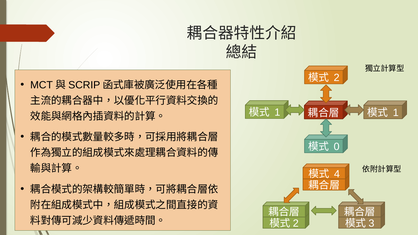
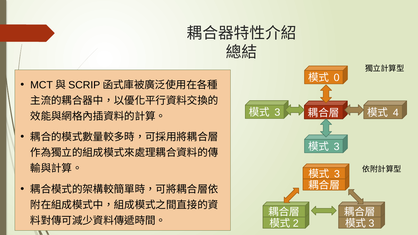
2: 2 -> 0 (337, 78)
1: 1 -> 3 (277, 113)
1: 1 -> 4 (396, 113)
0: 0 -> 3 (337, 147)
4: 4 -> 3 (337, 174)
